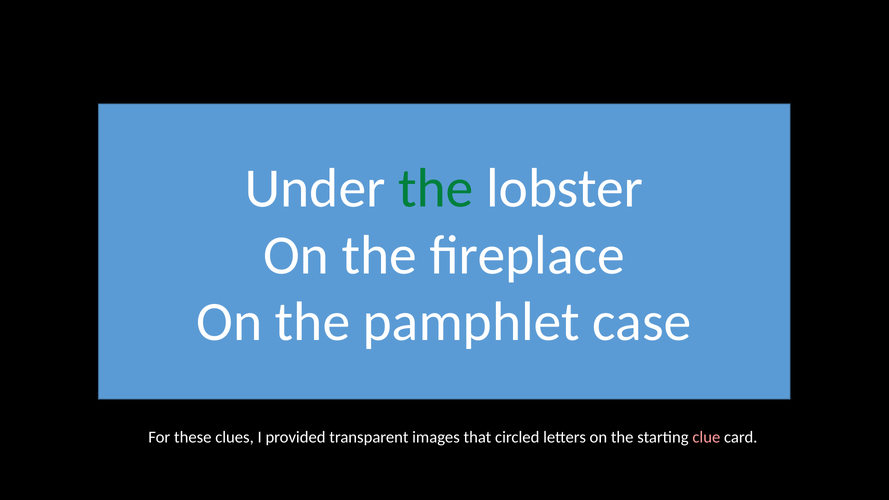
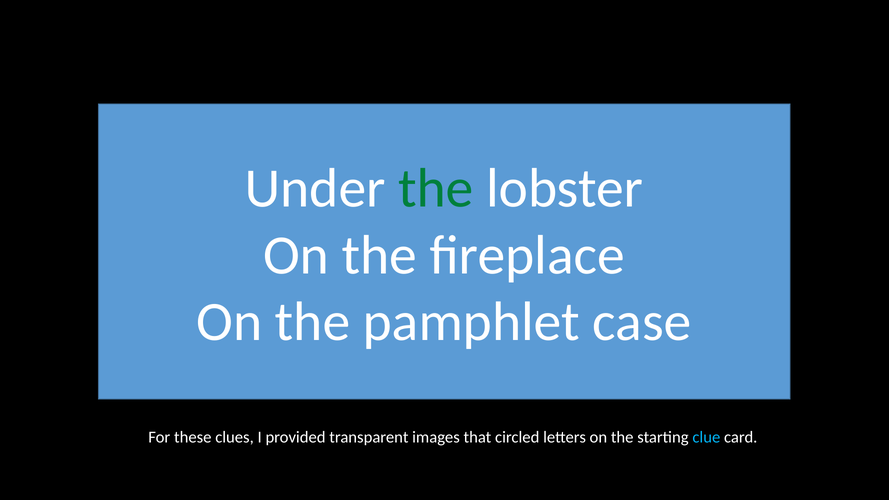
clue colour: pink -> light blue (706, 437)
